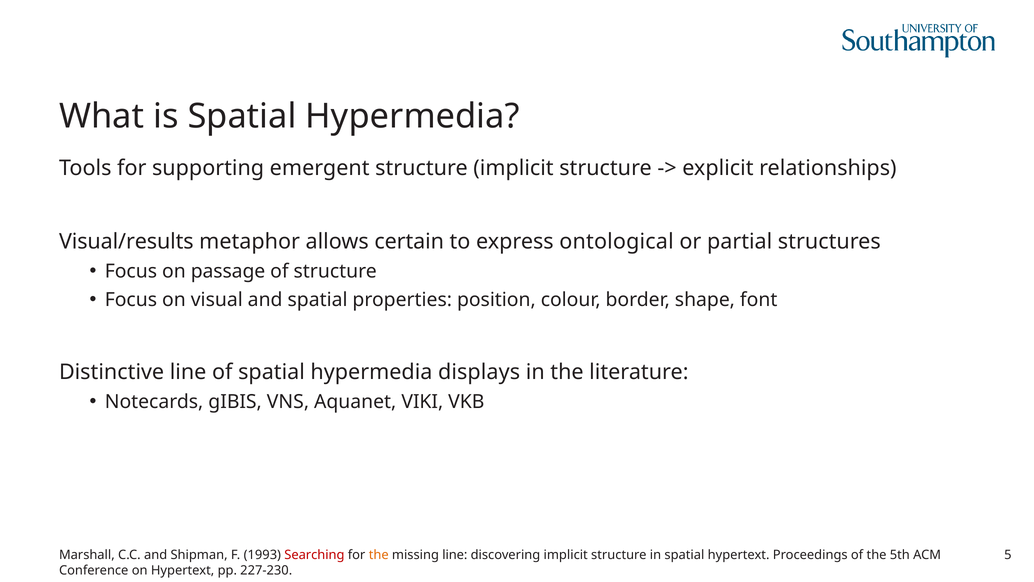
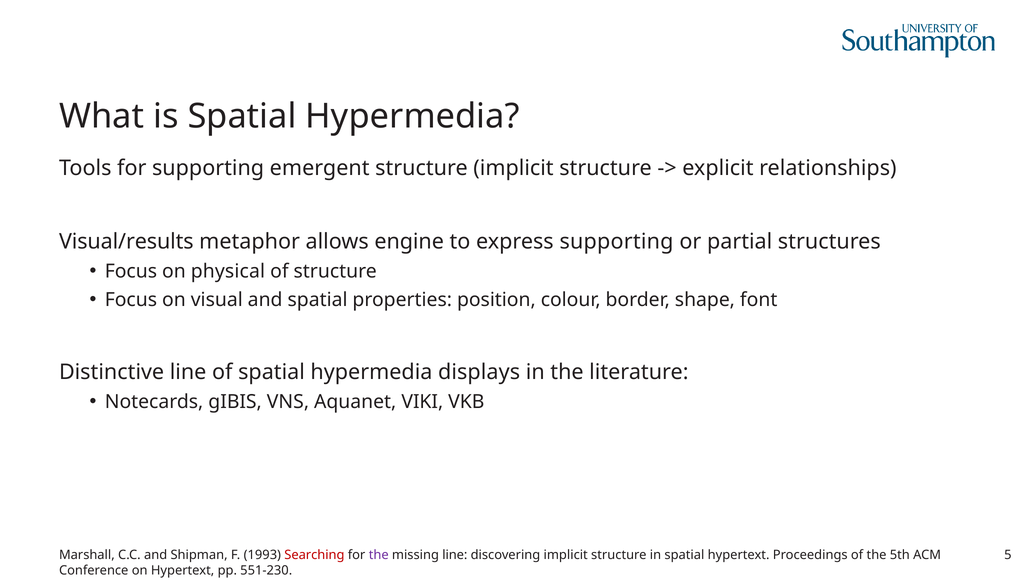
certain: certain -> engine (409, 241)
express ontological: ontological -> supporting (617, 241)
passage: passage -> physical (228, 271)
the colour: orange -> purple (379, 554)
227-230: 227-230 -> 551-230 (266, 570)
